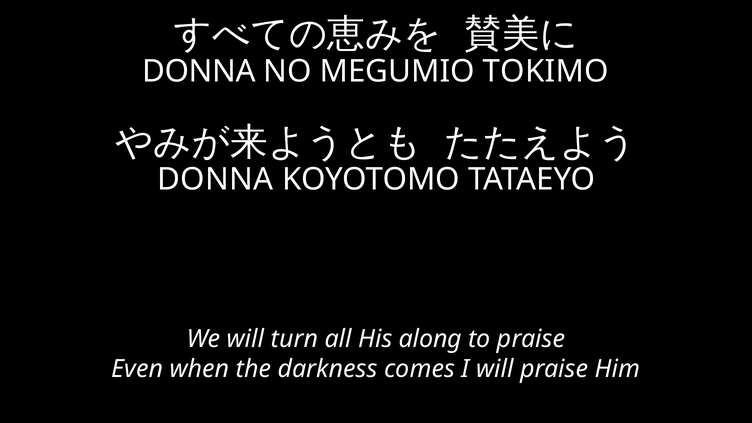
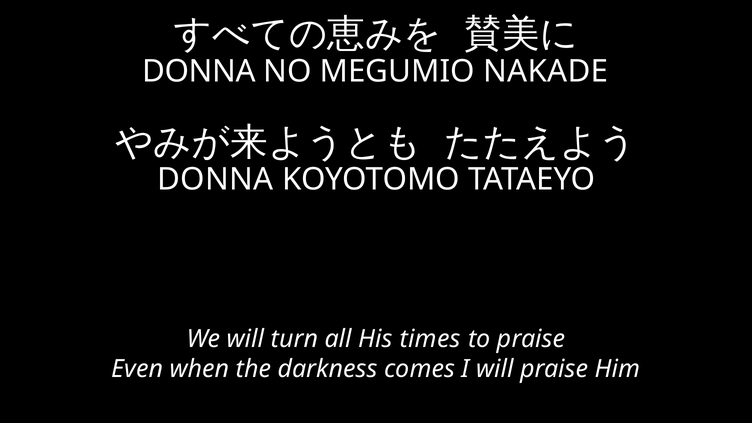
TOKIMO: TOKIMO -> NAKADE (546, 71)
along: along -> times (430, 339)
